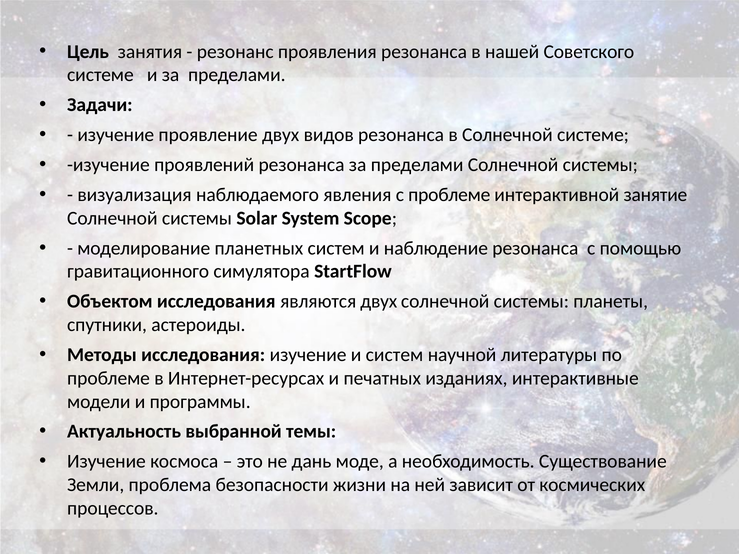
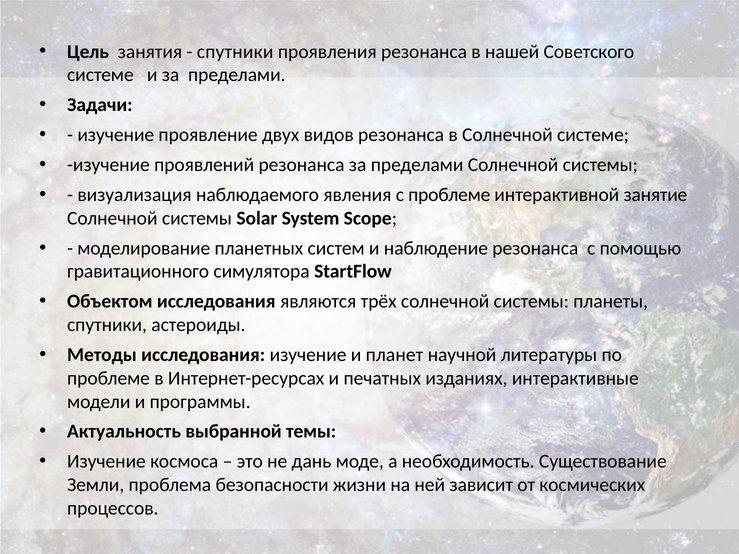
резонанс: резонанс -> спутники (235, 52)
являются двух: двух -> трёх (379, 302)
и систем: систем -> планет (394, 355)
